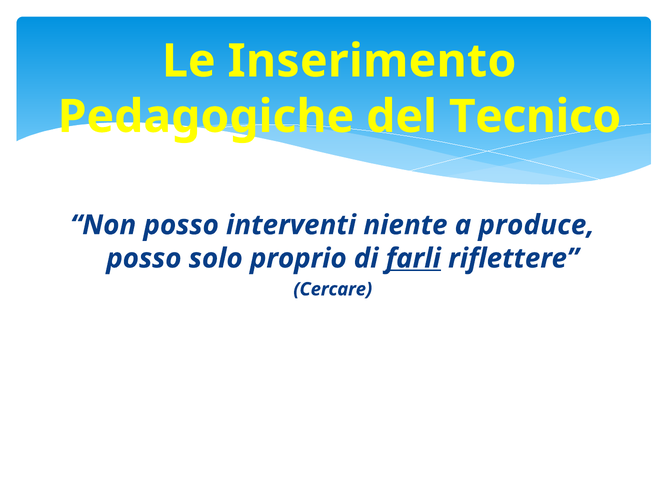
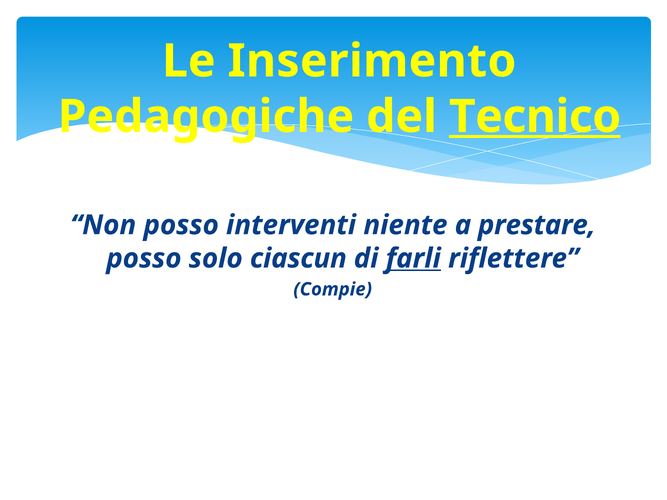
Tecnico underline: none -> present (535, 117)
produce: produce -> prestare (537, 225)
proprio: proprio -> ciascun (298, 259)
Cercare: Cercare -> Compie (333, 289)
